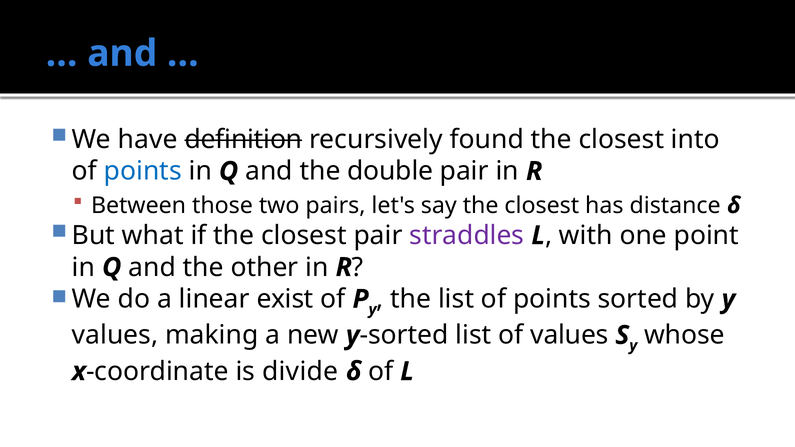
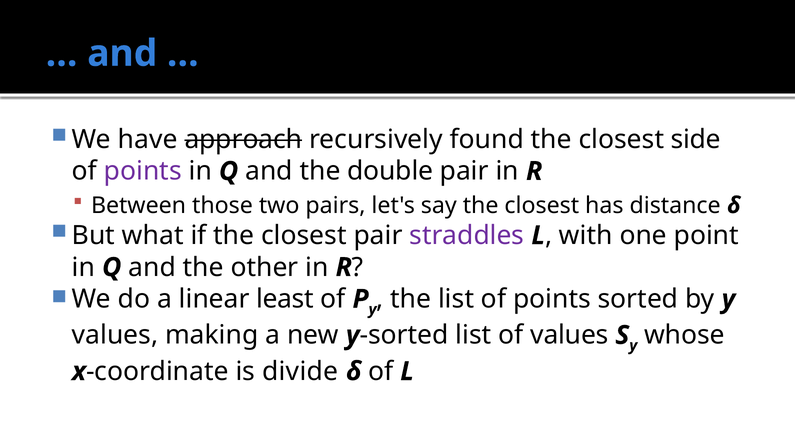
definition: definition -> approach (243, 139)
into: into -> side (696, 139)
points colour: blue -> purple (143, 171)
exist: exist -> least (285, 299)
